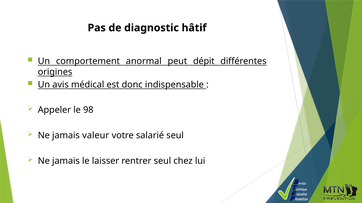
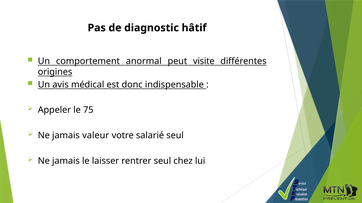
dépit: dépit -> visite (204, 61)
98: 98 -> 75 (88, 110)
